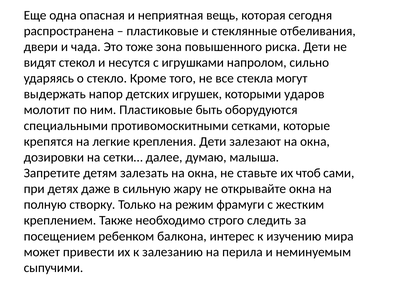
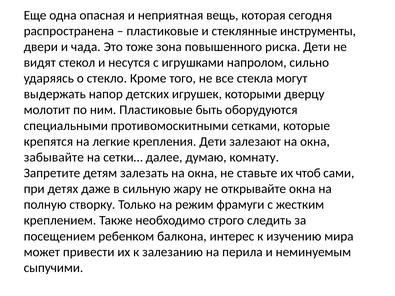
отбеливания: отбеливания -> инструменты (318, 31)
ударов: ударов -> дверцу (304, 94)
дозировки: дозировки -> забывайте (54, 157)
малыша: малыша -> комнату (254, 157)
